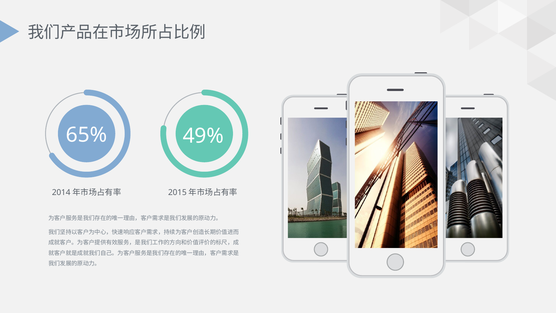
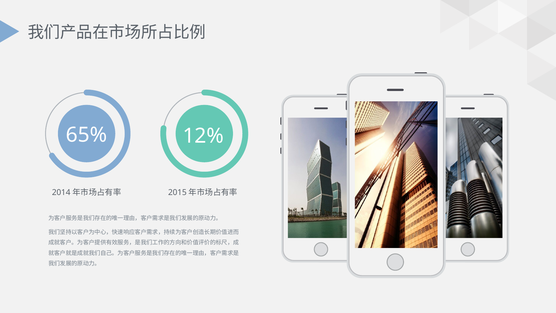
49%: 49% -> 12% (203, 136)
